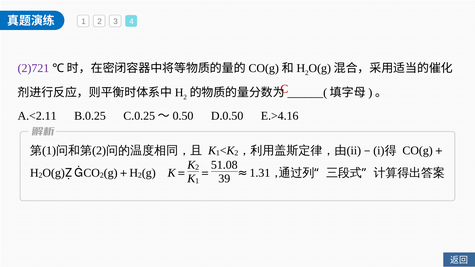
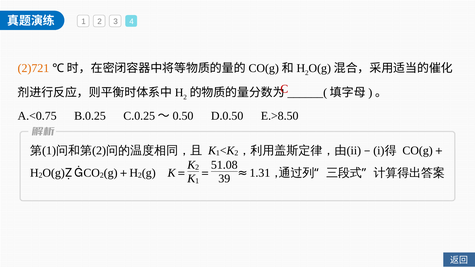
2)721 colour: purple -> orange (33, 68)
A.<2.11: A.<2.11 -> A.<0.75 (37, 116)
E.>4.16: E.>4.16 -> E.>8.50 (280, 116)
